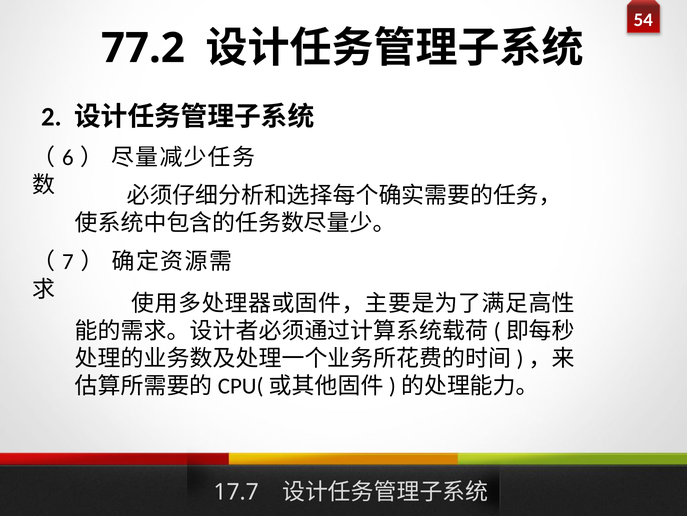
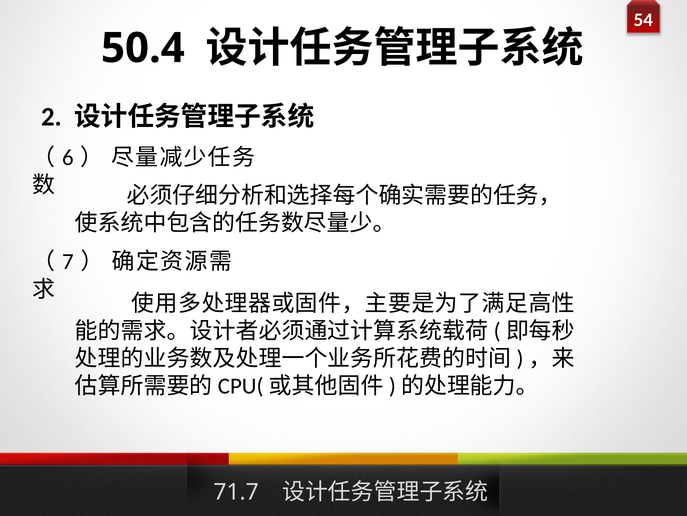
77.2: 77.2 -> 50.4 (143, 48)
17.7: 17.7 -> 71.7 (236, 491)
